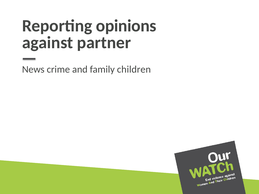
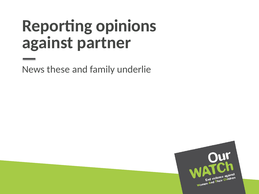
crime: crime -> these (58, 69)
children: children -> underlie (134, 69)
